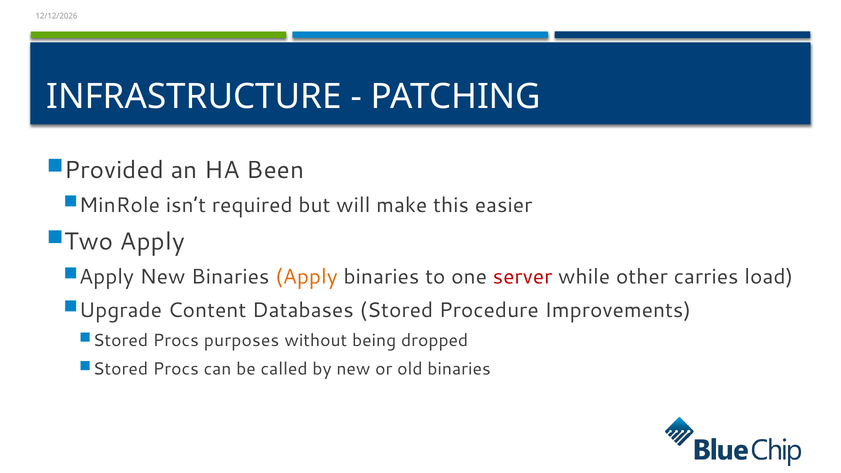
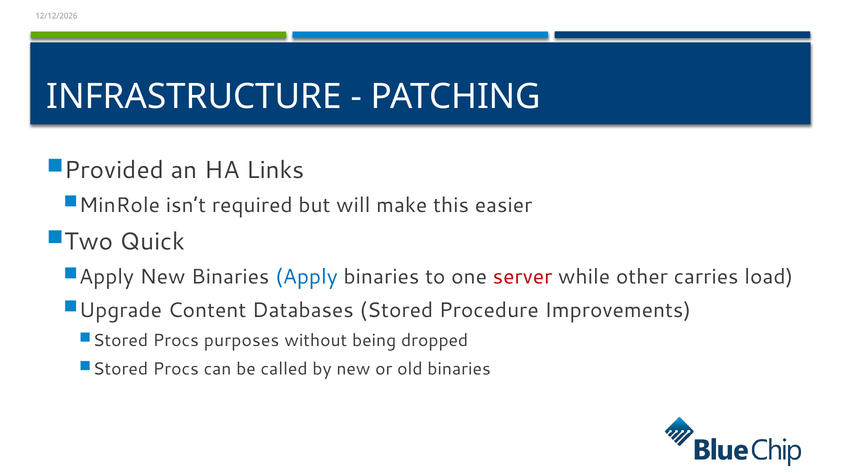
Been: Been -> Links (276, 170)
Two Apply: Apply -> Quick (153, 242)
Apply colour: orange -> blue (306, 277)
